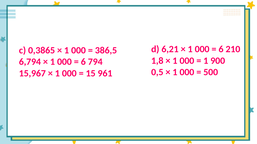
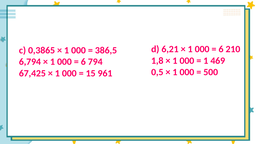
900: 900 -> 469 (218, 61)
15,967: 15,967 -> 67,425 (32, 74)
